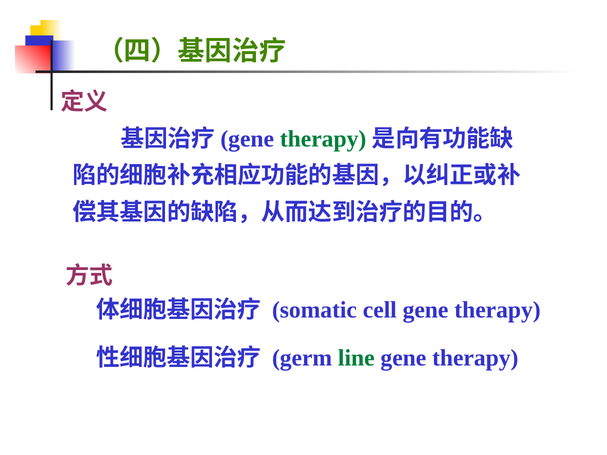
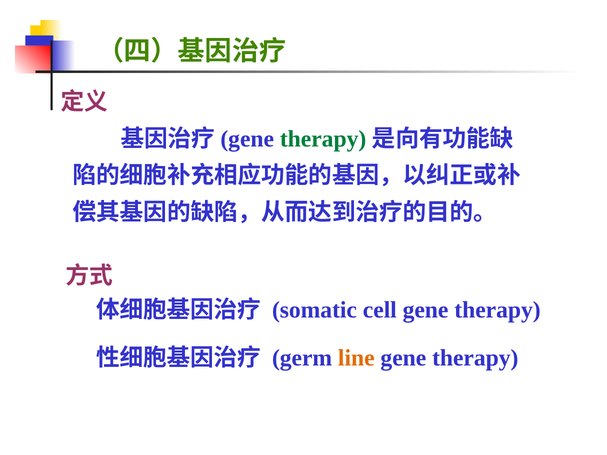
line colour: green -> orange (356, 358)
